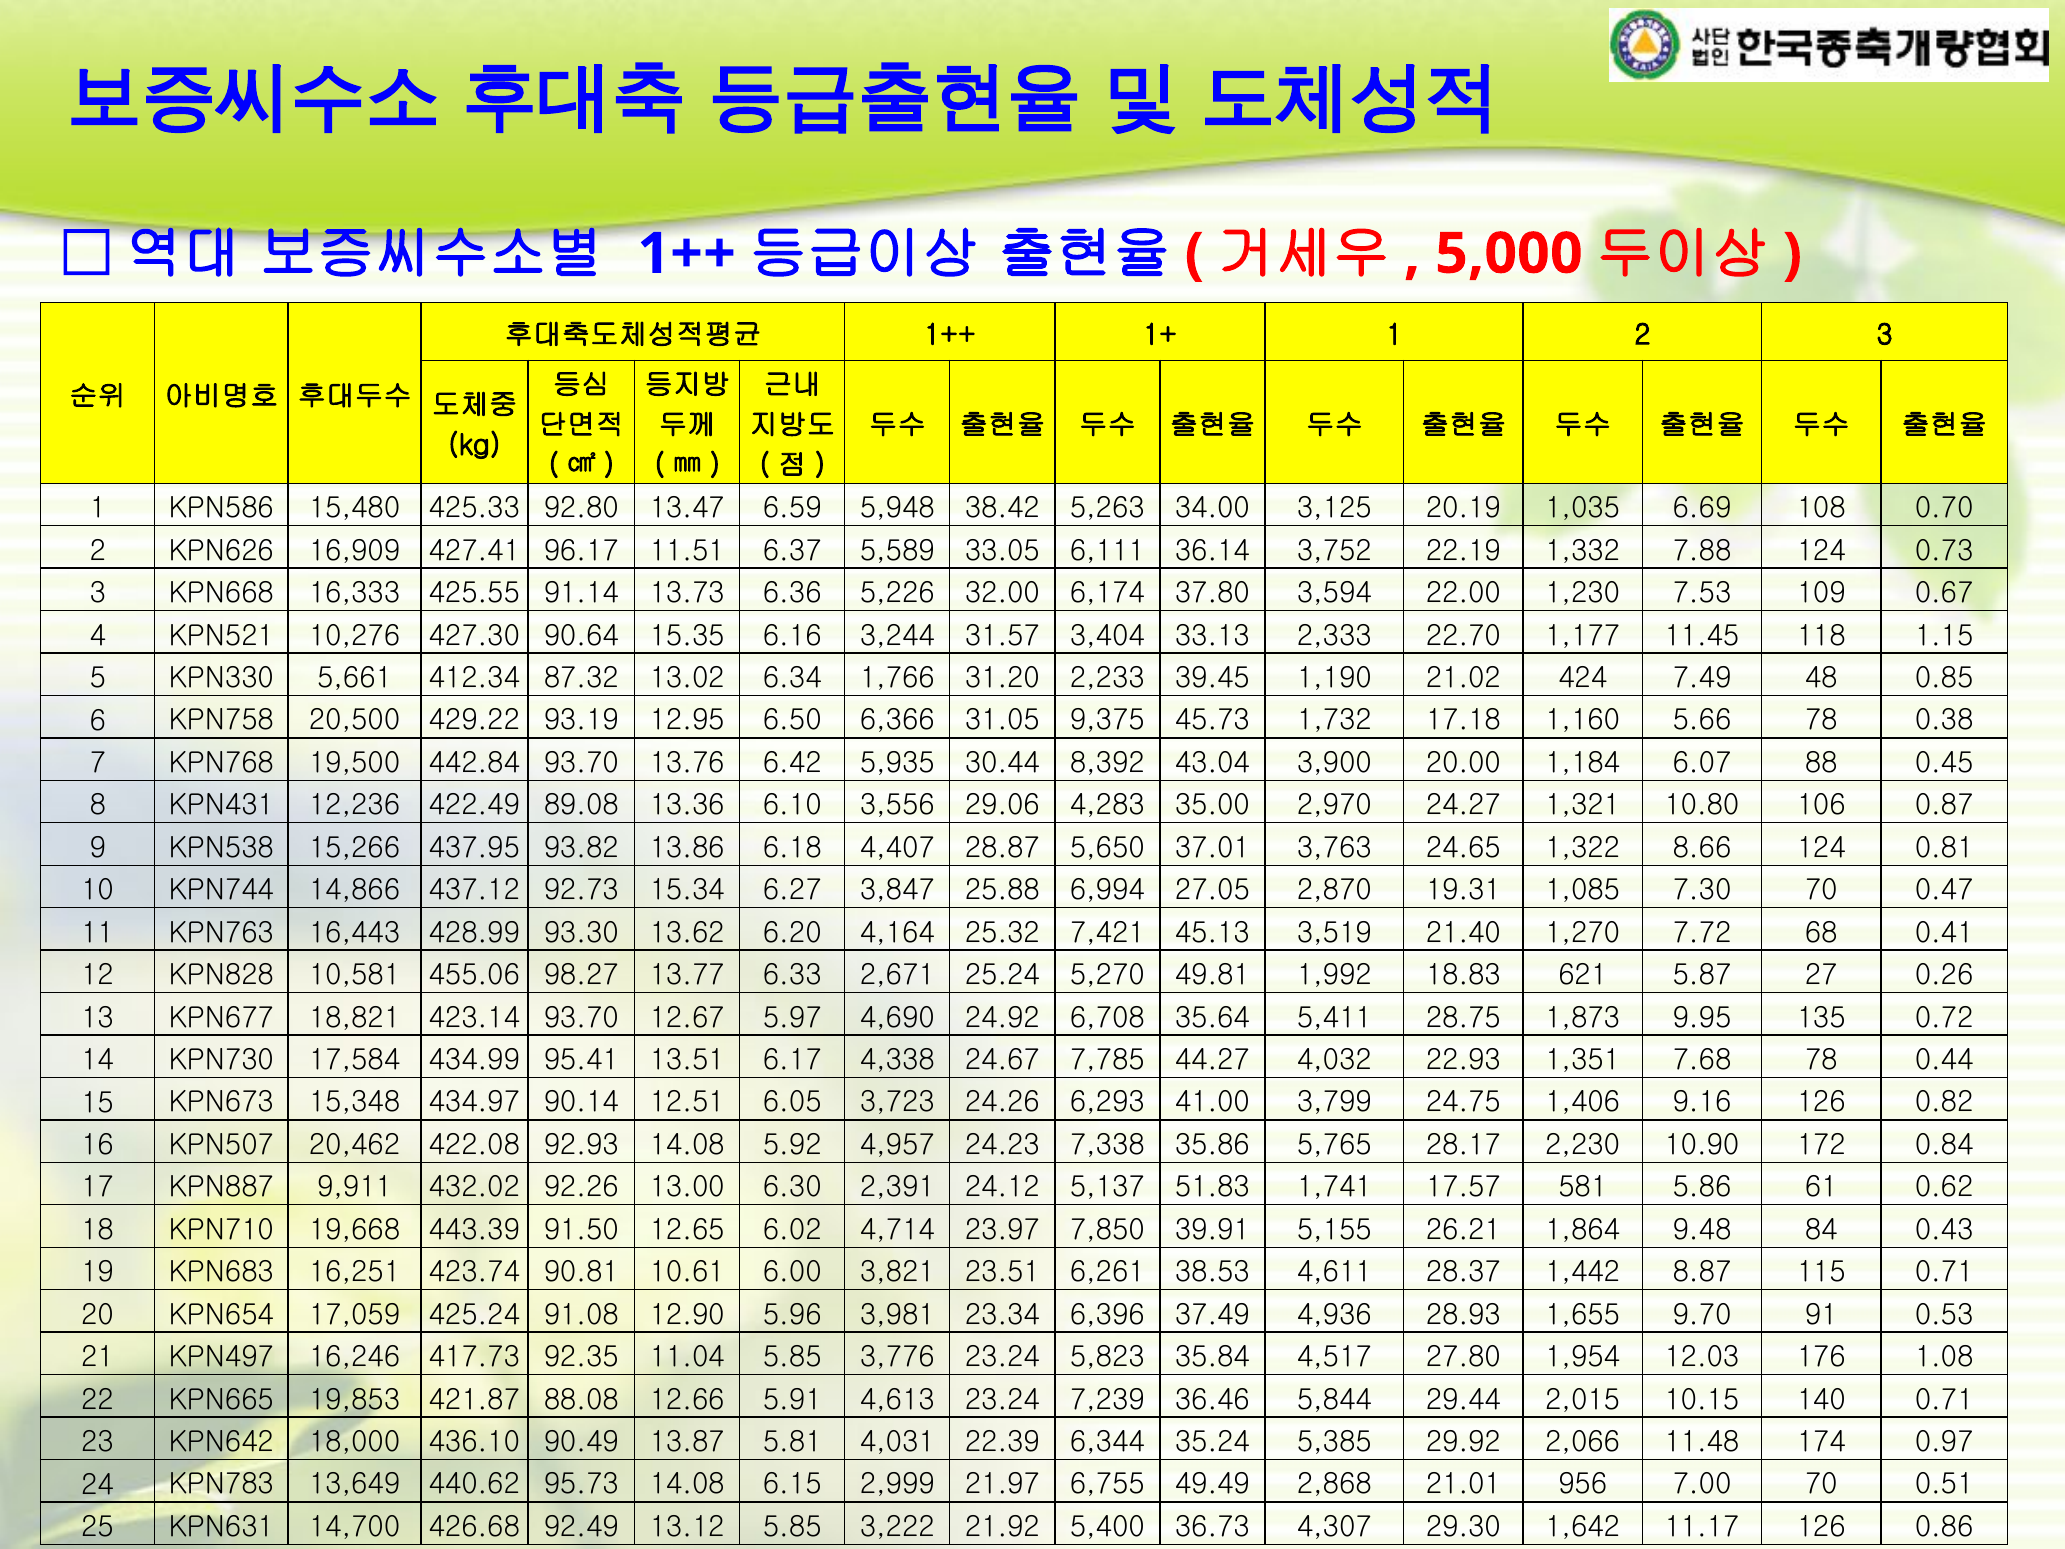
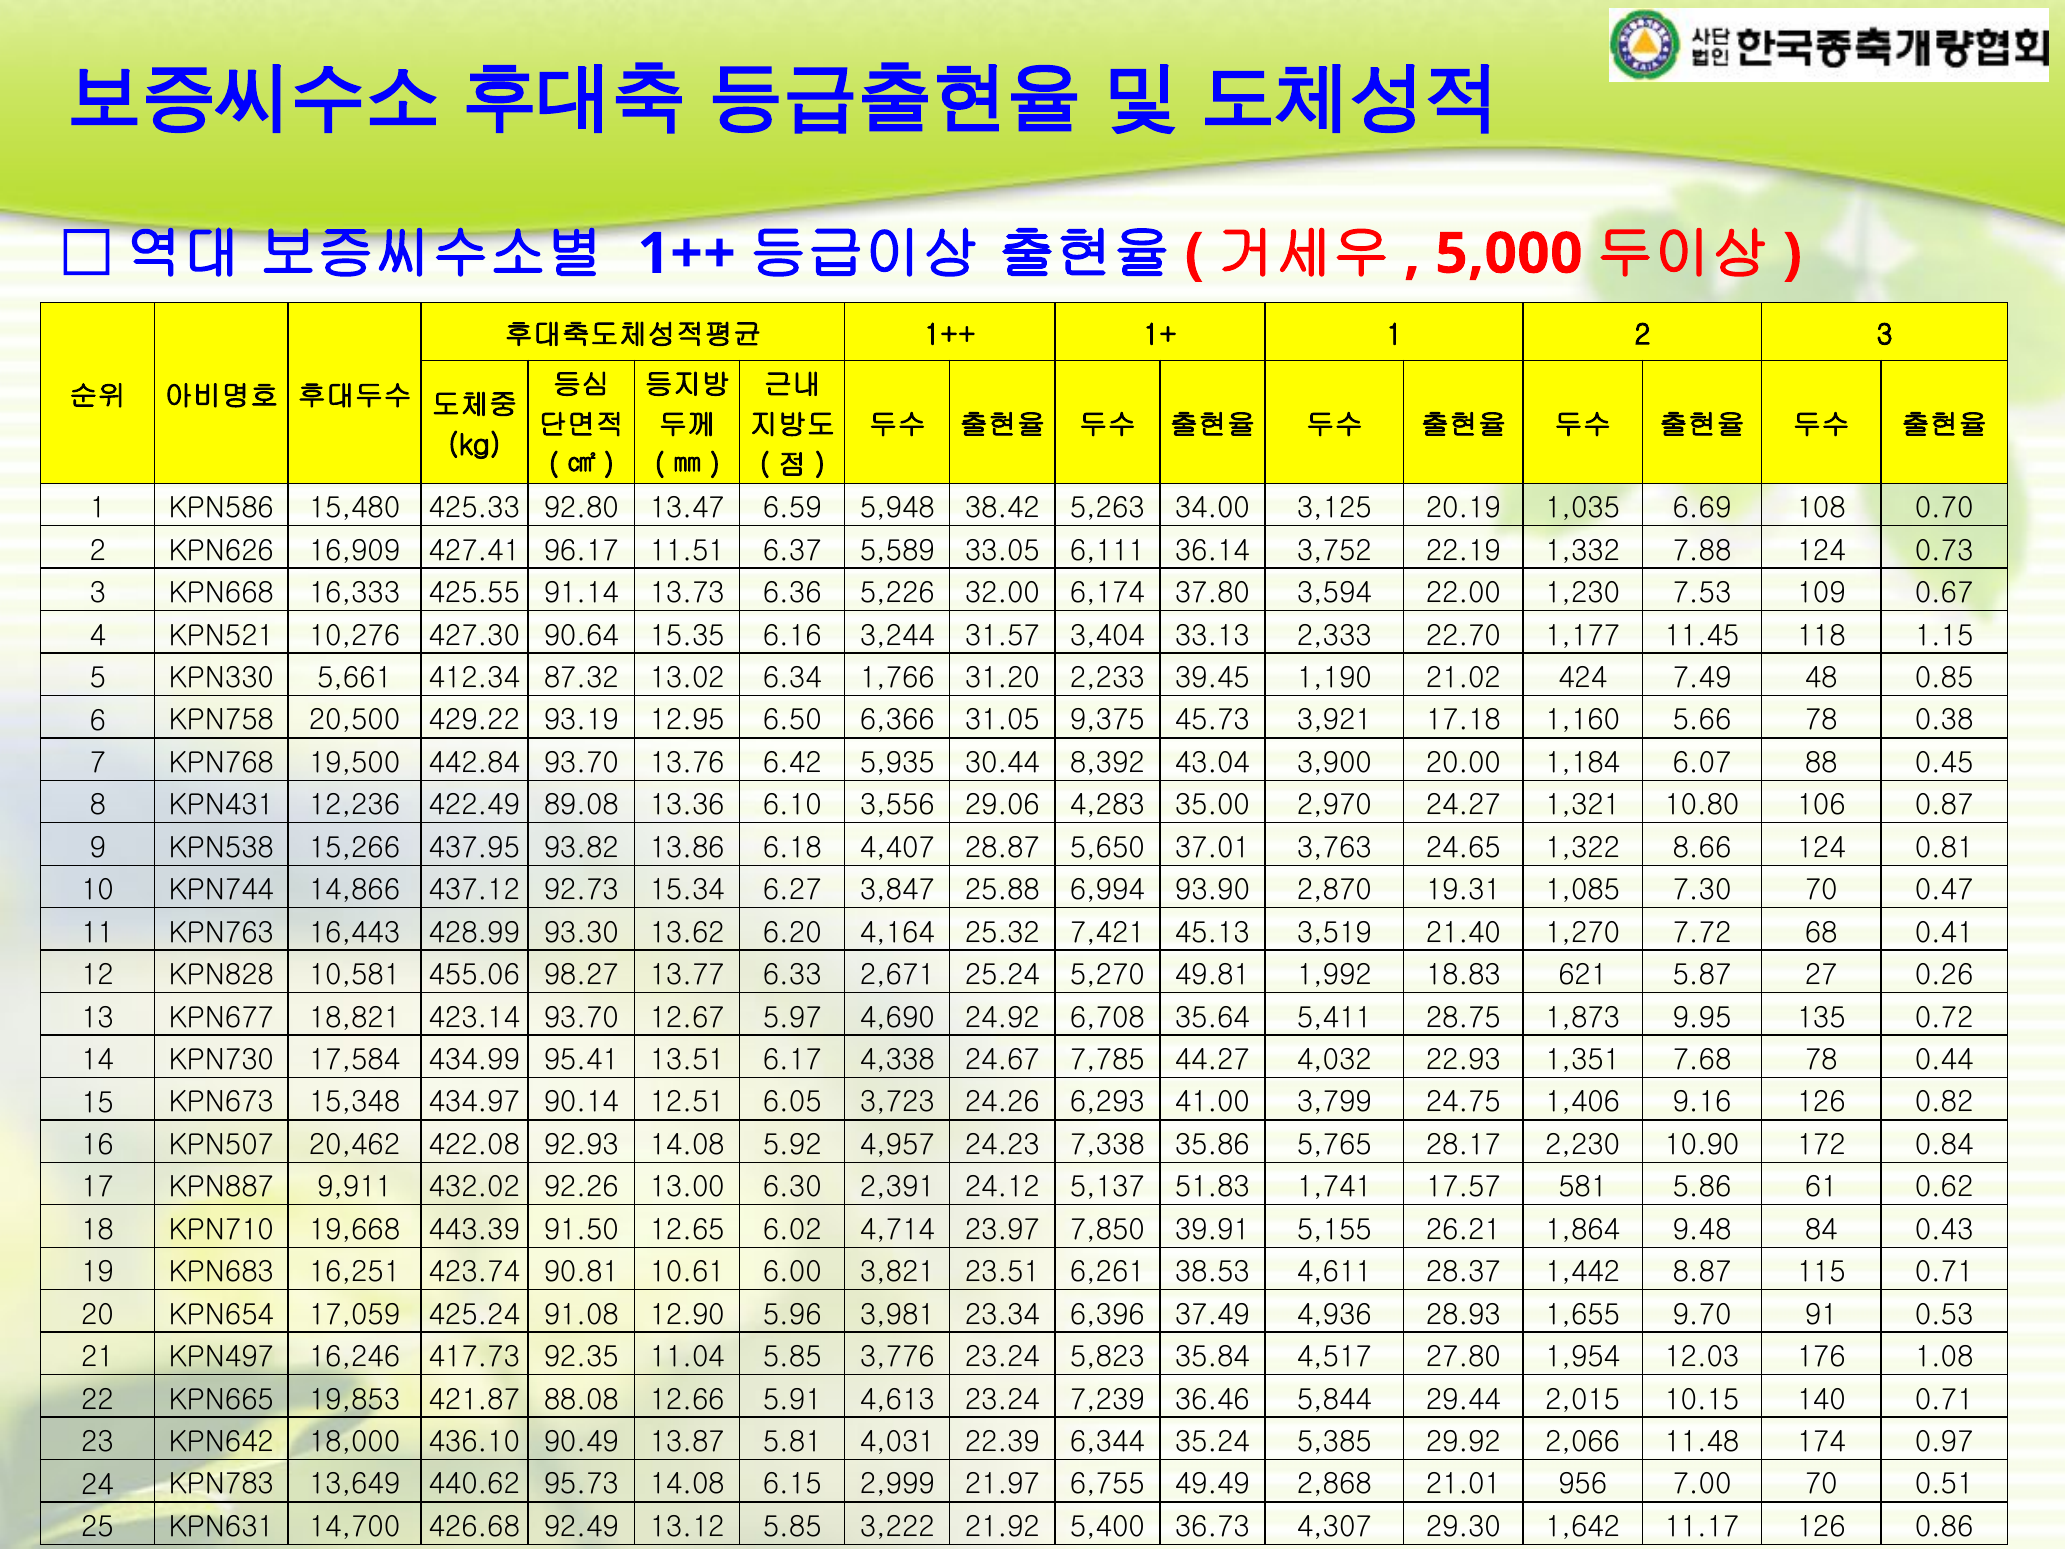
1,732: 1,732 -> 3,921 (1334, 720)
27.05: 27.05 -> 93.90 (1212, 890)
